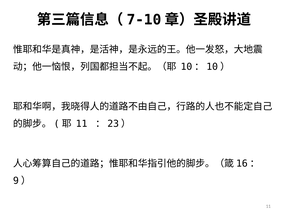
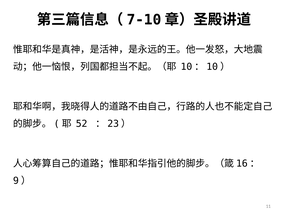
11: 11 -> 52 (82, 124)
